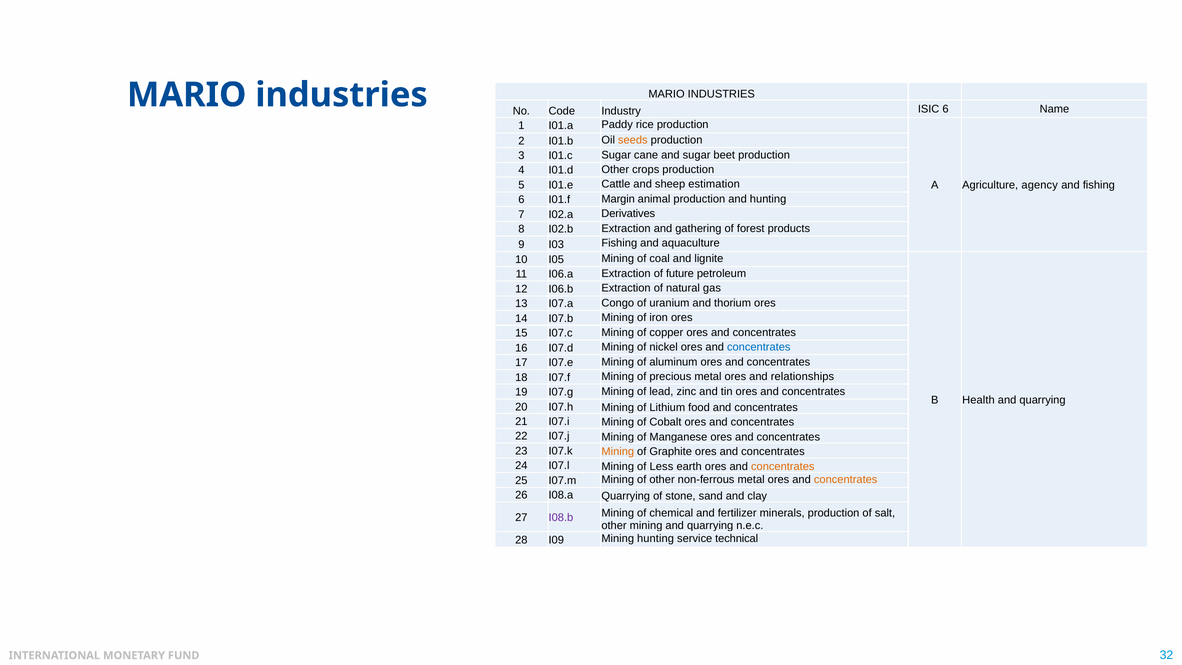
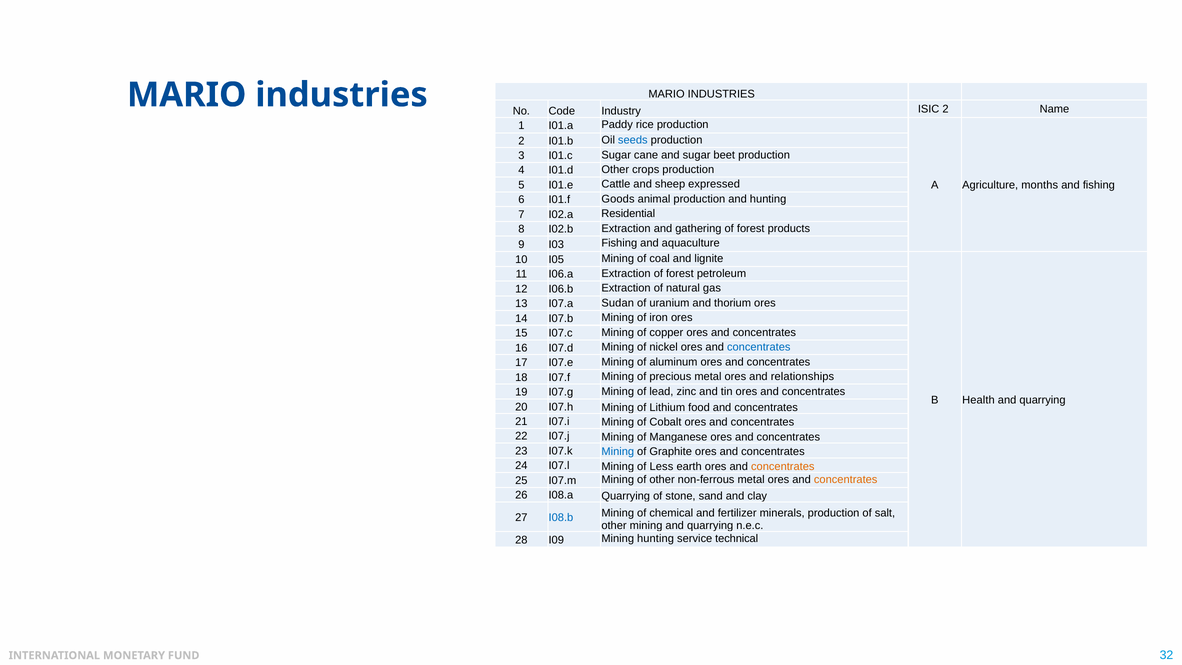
ISIC 6: 6 -> 2 (946, 109)
seeds colour: orange -> blue (633, 140)
estimation: estimation -> expressed (714, 184)
agency: agency -> months (1040, 185)
Margin: Margin -> Goods (618, 199)
Derivatives: Derivatives -> Residential (628, 214)
Extraction of future: future -> forest (680, 273)
Congo: Congo -> Sudan (618, 303)
Mining colour: orange -> blue (618, 452)
I08.b colour: purple -> blue (561, 517)
